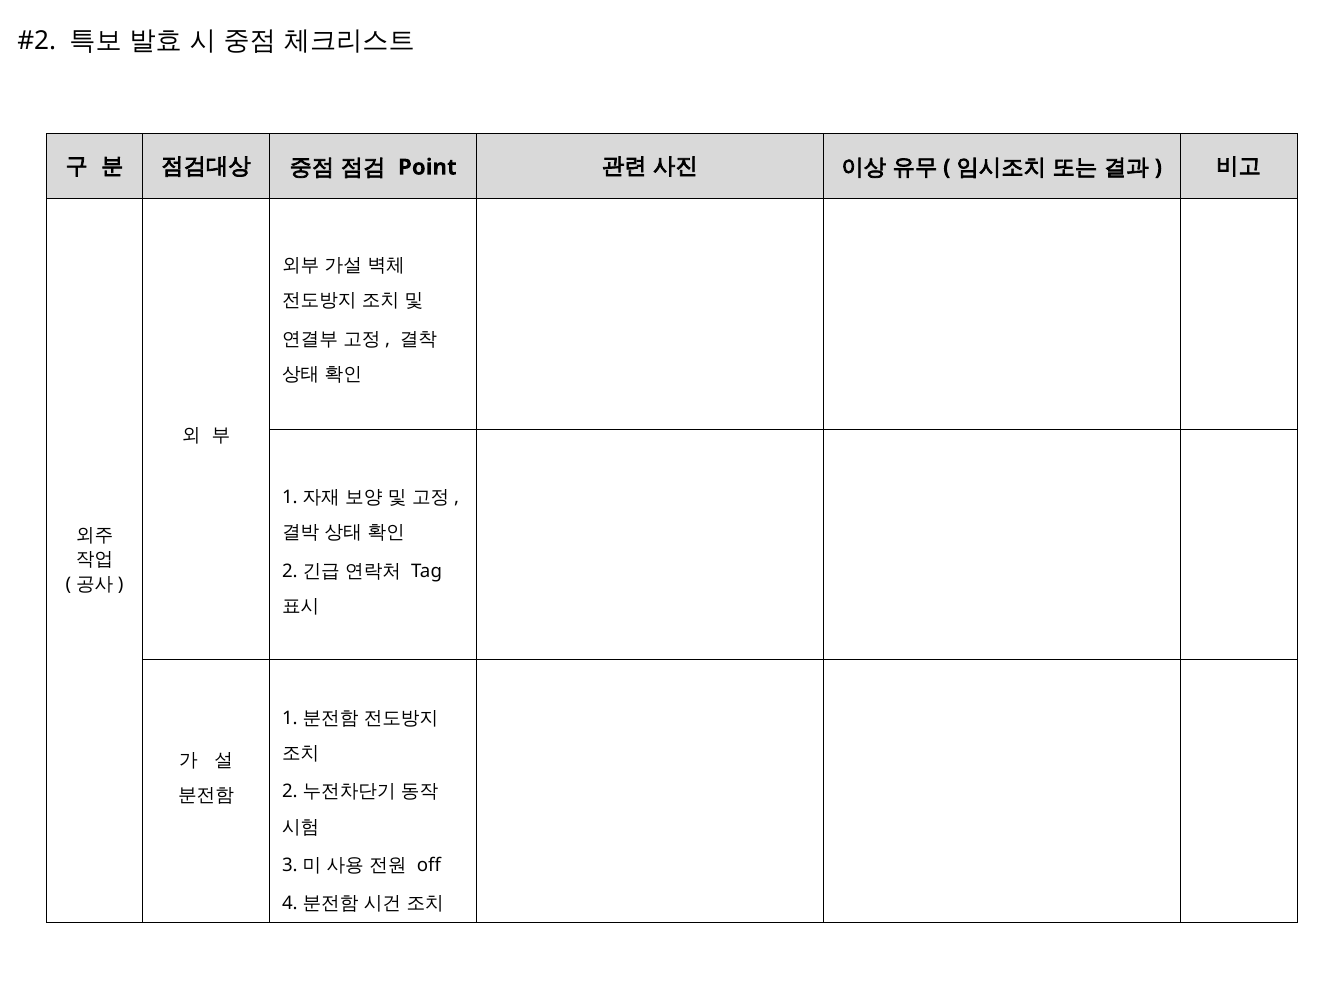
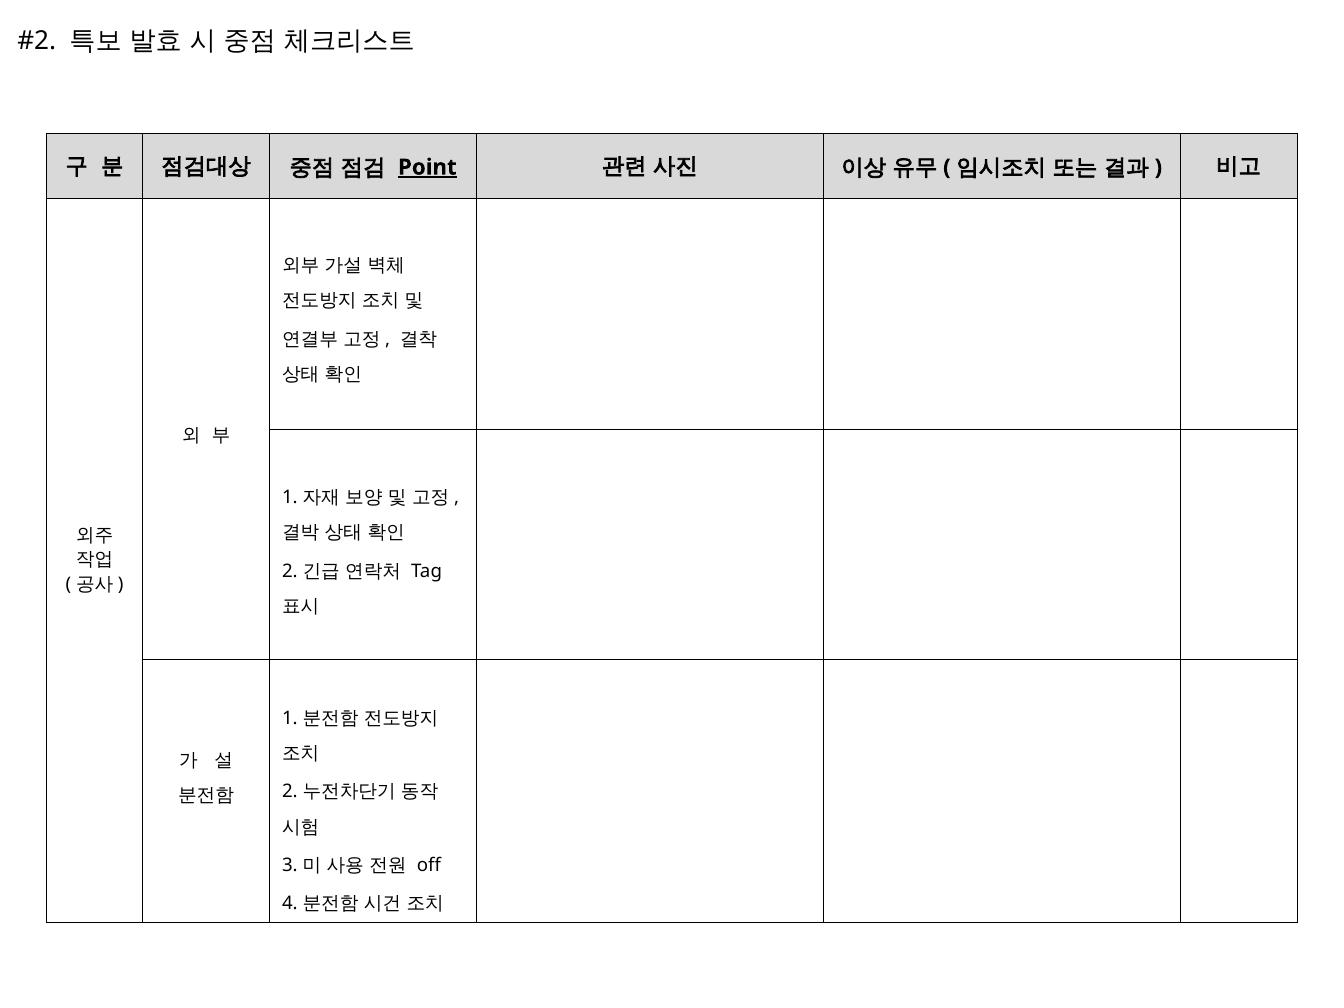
Point underline: none -> present (427, 167)
